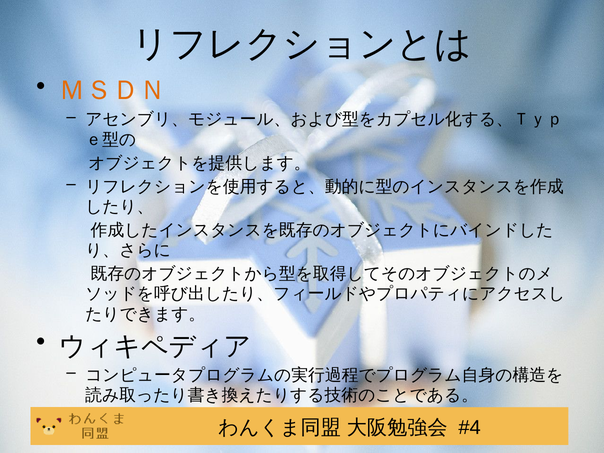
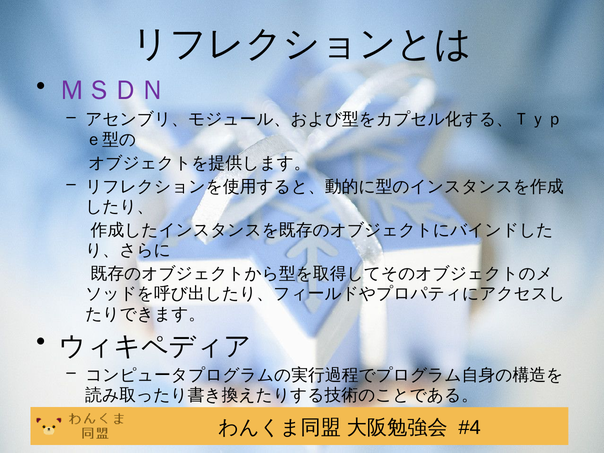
ＭＳＤＮ colour: orange -> purple (113, 91)
